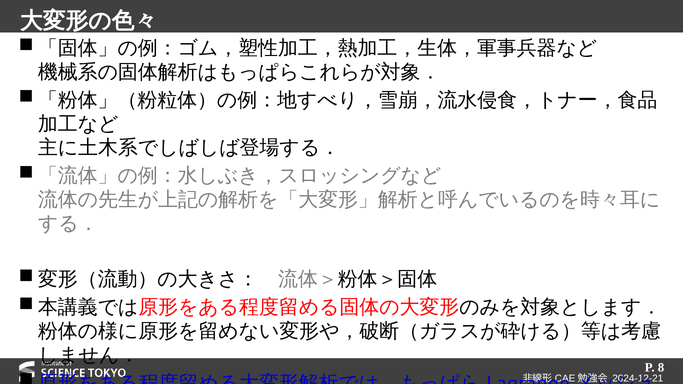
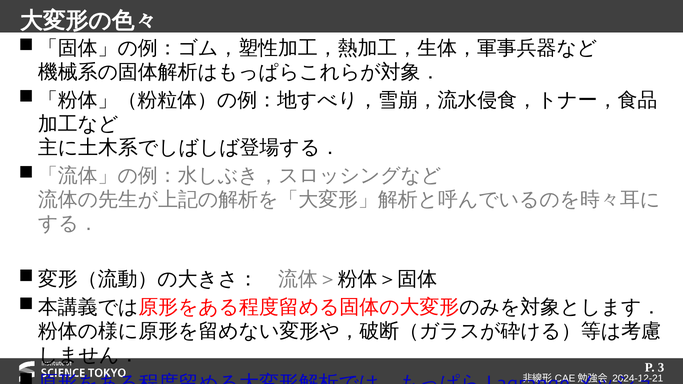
8: 8 -> 3 (661, 368)
